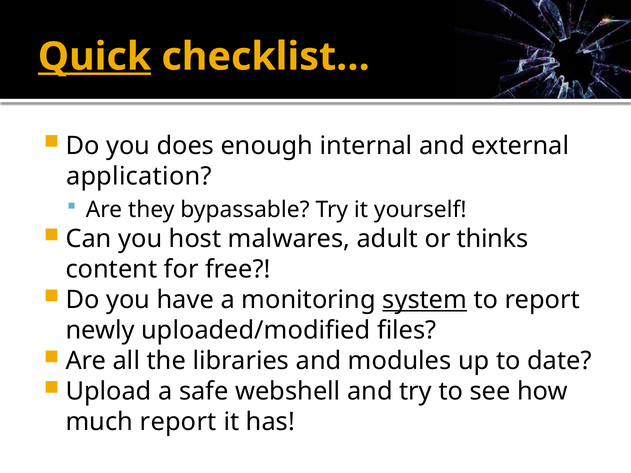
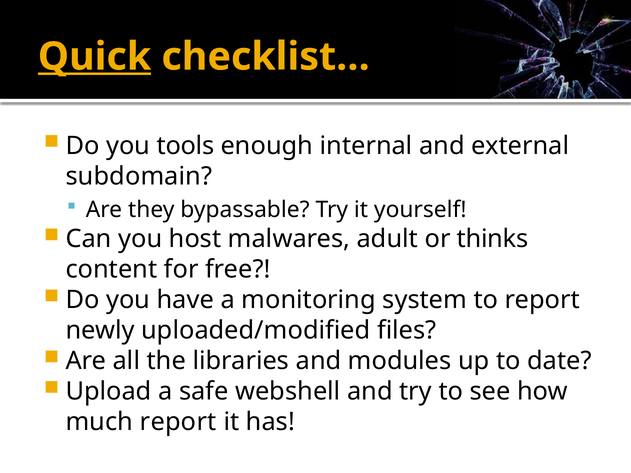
does: does -> tools (186, 146)
application: application -> subdomain (139, 176)
system underline: present -> none (425, 300)
